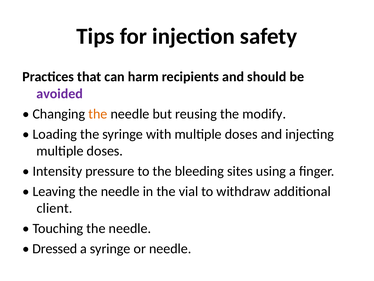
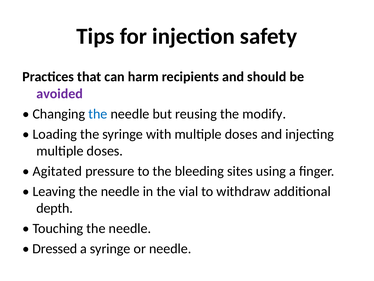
the colour: orange -> blue (98, 114)
Intensity: Intensity -> Agitated (57, 171)
client: client -> depth (55, 208)
